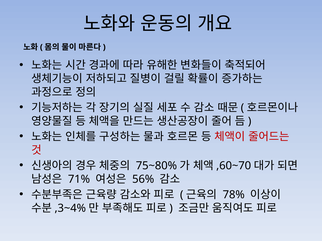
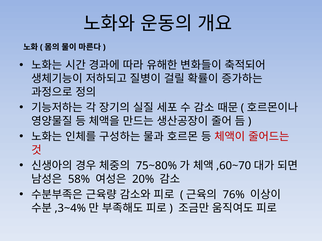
71%: 71% -> 58% (79, 179)
56%: 56% -> 20% (143, 179)
78%: 78% -> 76% (234, 195)
